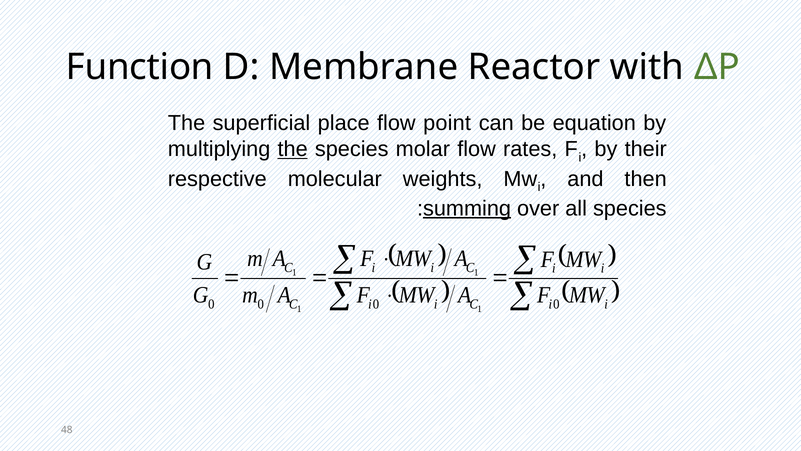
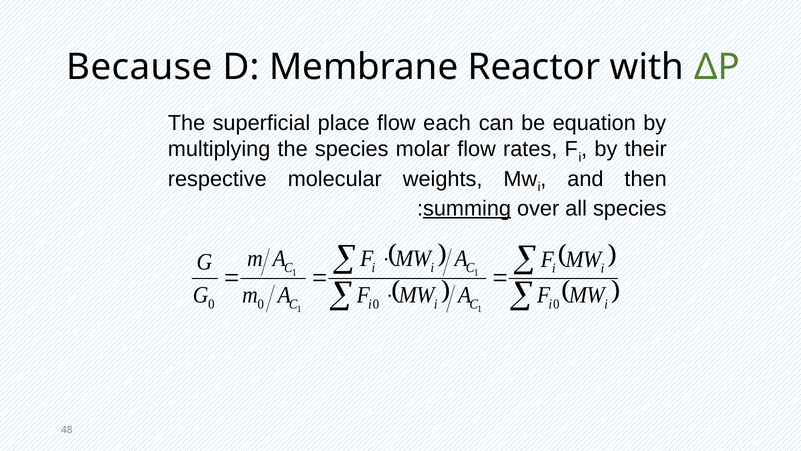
Function: Function -> Because (139, 67)
point: point -> each (447, 123)
the underline: present -> none (293, 149)
